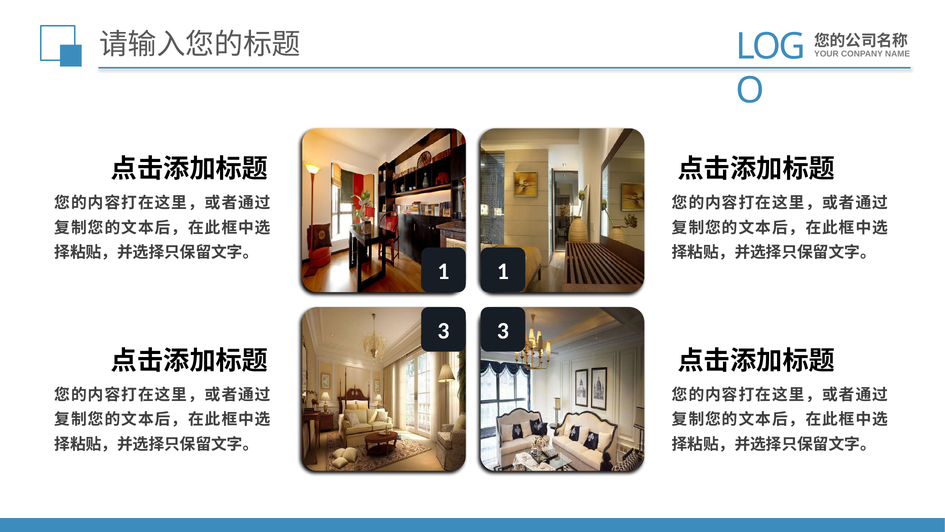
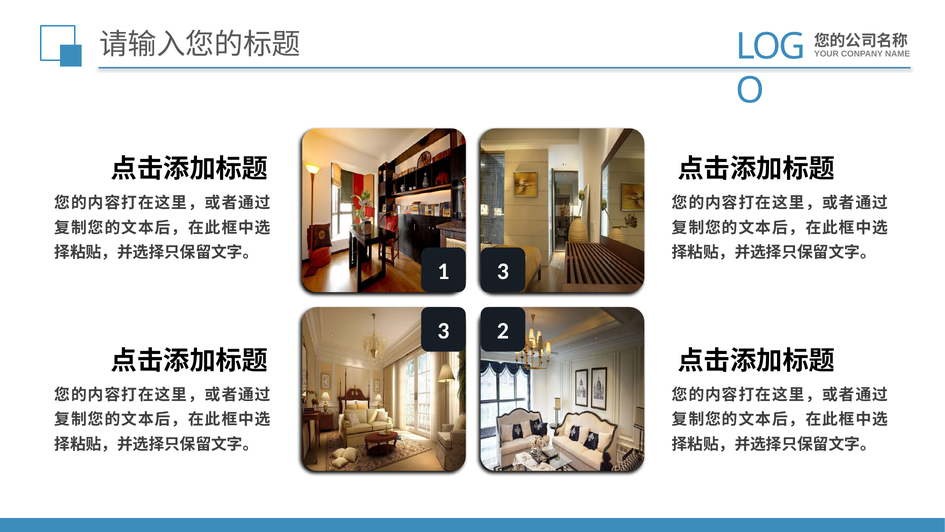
1 1: 1 -> 3 (503, 271)
3 3: 3 -> 2 (503, 331)
